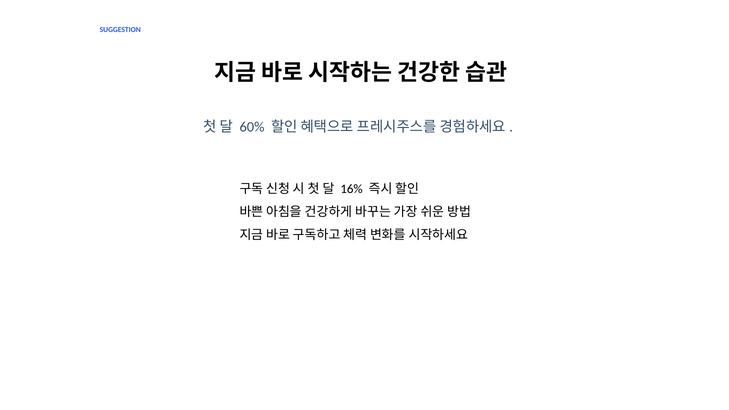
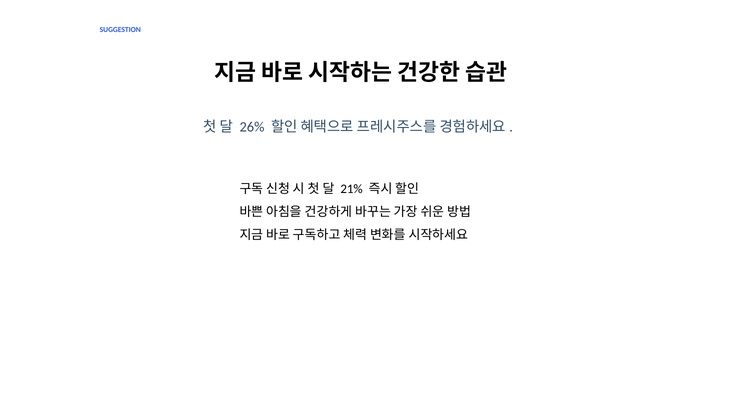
60%: 60% -> 26% (252, 127)
16%: 16% -> 21% (352, 189)
